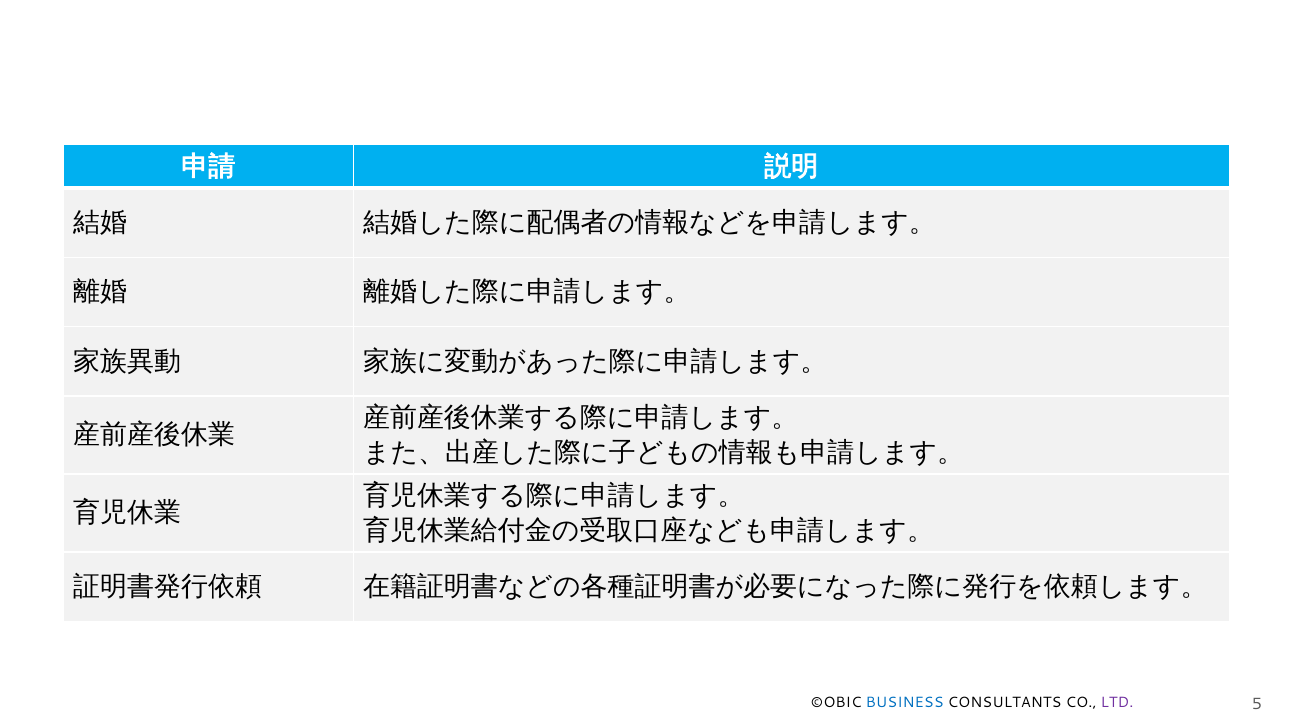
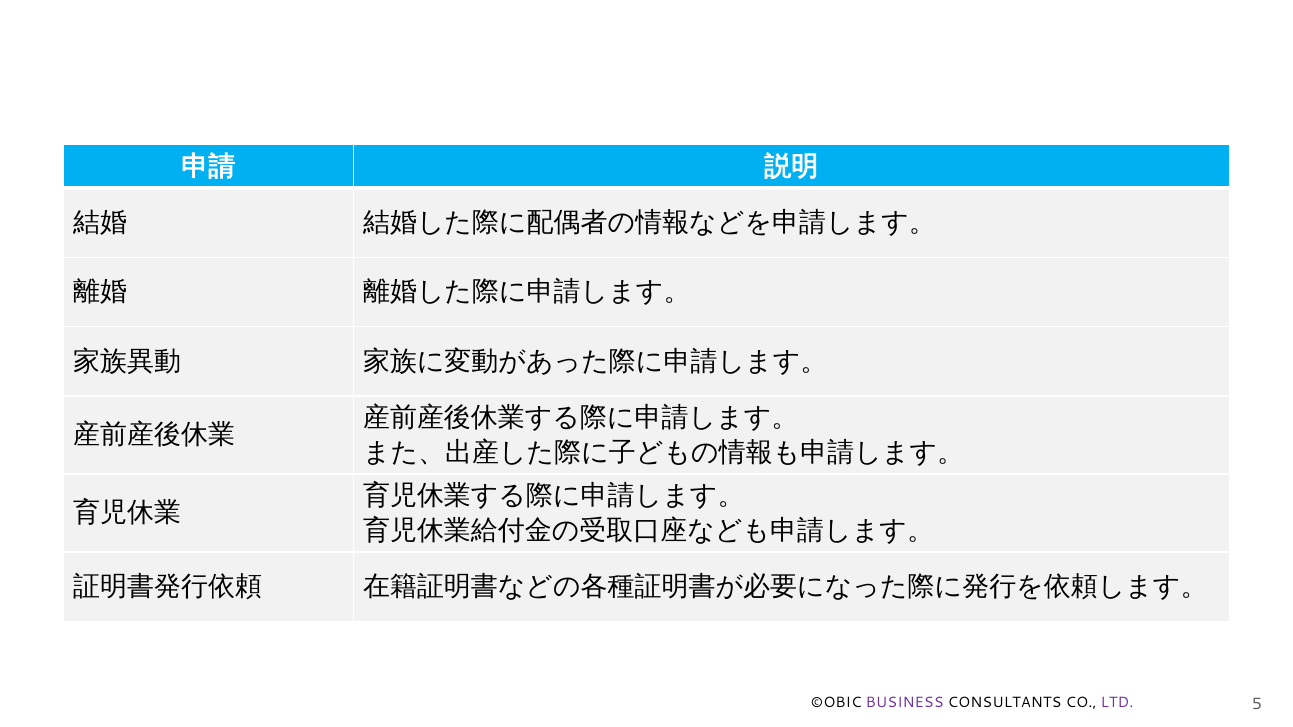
BUSINESS colour: blue -> purple (905, 703)
